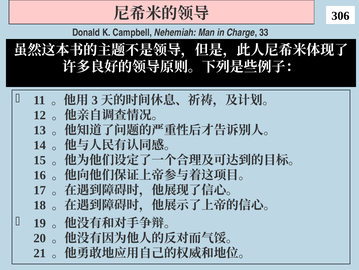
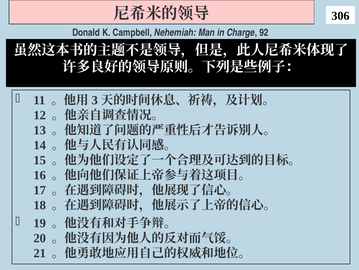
33: 33 -> 92 (264, 32)
